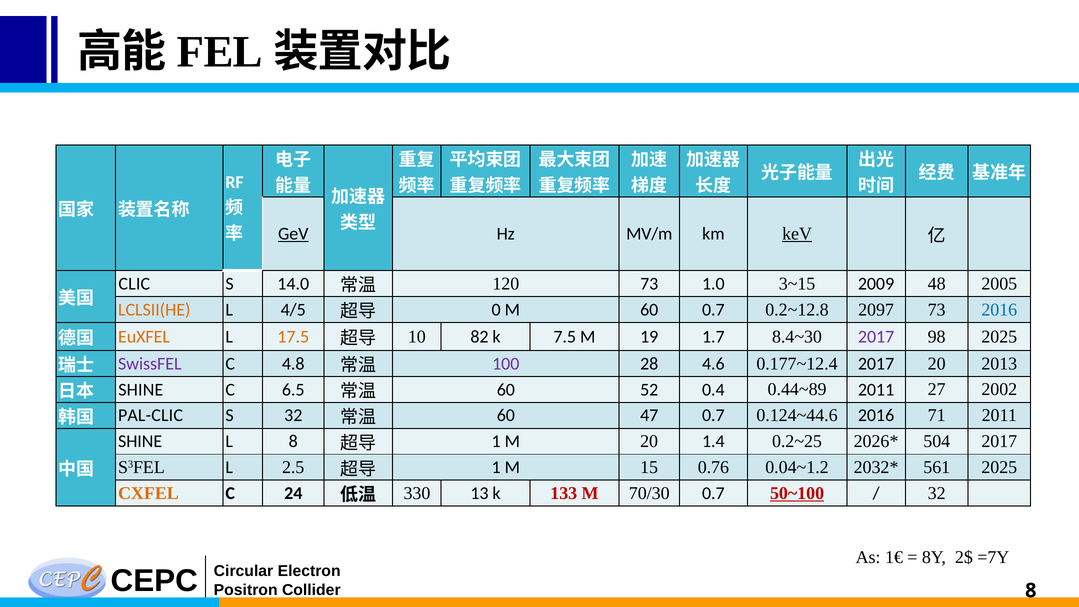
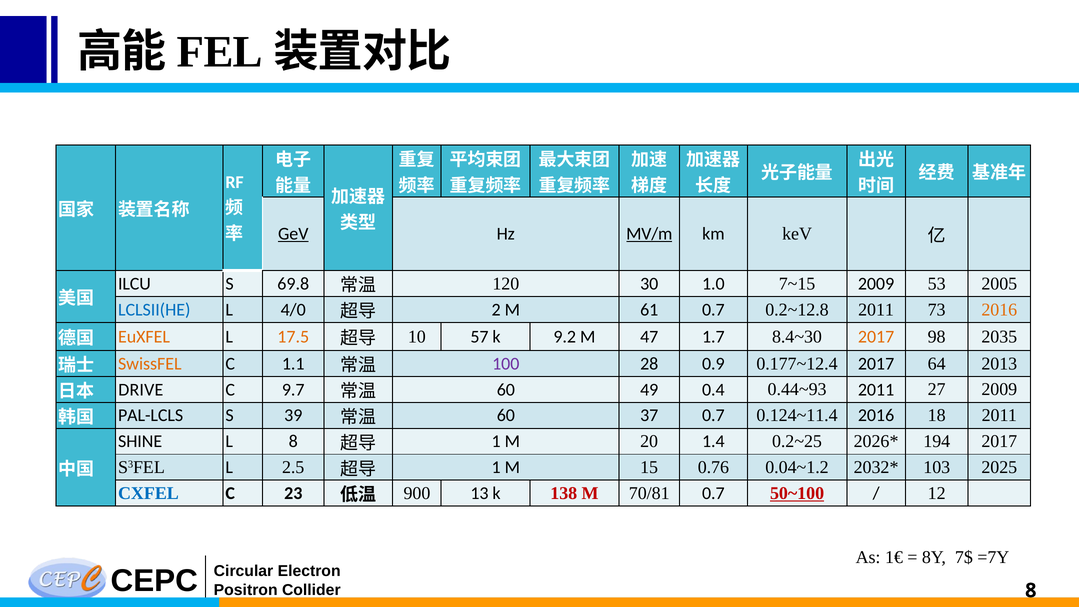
MV/m underline: none -> present (649, 234)
keV underline: present -> none (797, 234)
CLIC: CLIC -> ILCU (134, 284)
14.0: 14.0 -> 69.8 (293, 284)
120 73: 73 -> 30 (649, 284)
3~15: 3~15 -> 7~15 (797, 284)
48: 48 -> 53 (937, 284)
LCLSII(HE colour: orange -> blue (154, 310)
4/5: 4/5 -> 4/0 (293, 310)
0: 0 -> 2 (496, 310)
M 60: 60 -> 61 (649, 310)
0.2~12.8 2097: 2097 -> 2011 (876, 310)
2016 colour: blue -> orange (999, 310)
82: 82 -> 57 (479, 337)
7.5: 7.5 -> 9.2 (565, 337)
19: 19 -> 47 (649, 337)
2017 colour: purple -> orange (876, 337)
98 2025: 2025 -> 2035 (999, 337)
SwissFEL colour: purple -> orange (150, 364)
4.8: 4.8 -> 1.1 (293, 364)
4.6: 4.6 -> 0.9 (713, 364)
2017 20: 20 -> 64 (937, 364)
SHINE: SHINE -> DRIVE (141, 390)
6.5: 6.5 -> 9.7 (293, 390)
52: 52 -> 49 (649, 390)
0.44~89: 0.44~89 -> 0.44~93 (797, 389)
27 2002: 2002 -> 2009 (999, 389)
PAL-CLIC: PAL-CLIC -> PAL-LCLS (151, 416)
S 32: 32 -> 39 (293, 416)
47: 47 -> 37 (649, 416)
0.124~44.6: 0.124~44.6 -> 0.124~11.4 (797, 415)
71: 71 -> 18 (937, 415)
504: 504 -> 194 (937, 441)
561: 561 -> 103 (937, 467)
CXFEL colour: orange -> blue (148, 493)
24: 24 -> 23 (293, 493)
330: 330 -> 900 (417, 493)
133: 133 -> 138 (564, 493)
70/30: 70/30 -> 70/81 (649, 493)
32: 32 -> 12 (937, 493)
2$: 2$ -> 7$ (964, 557)
